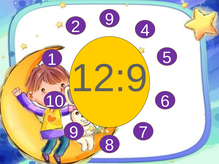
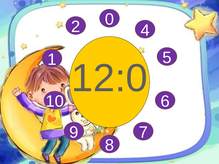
2 9: 9 -> 0 (109, 19)
12:9: 12:9 -> 12:0 (109, 78)
